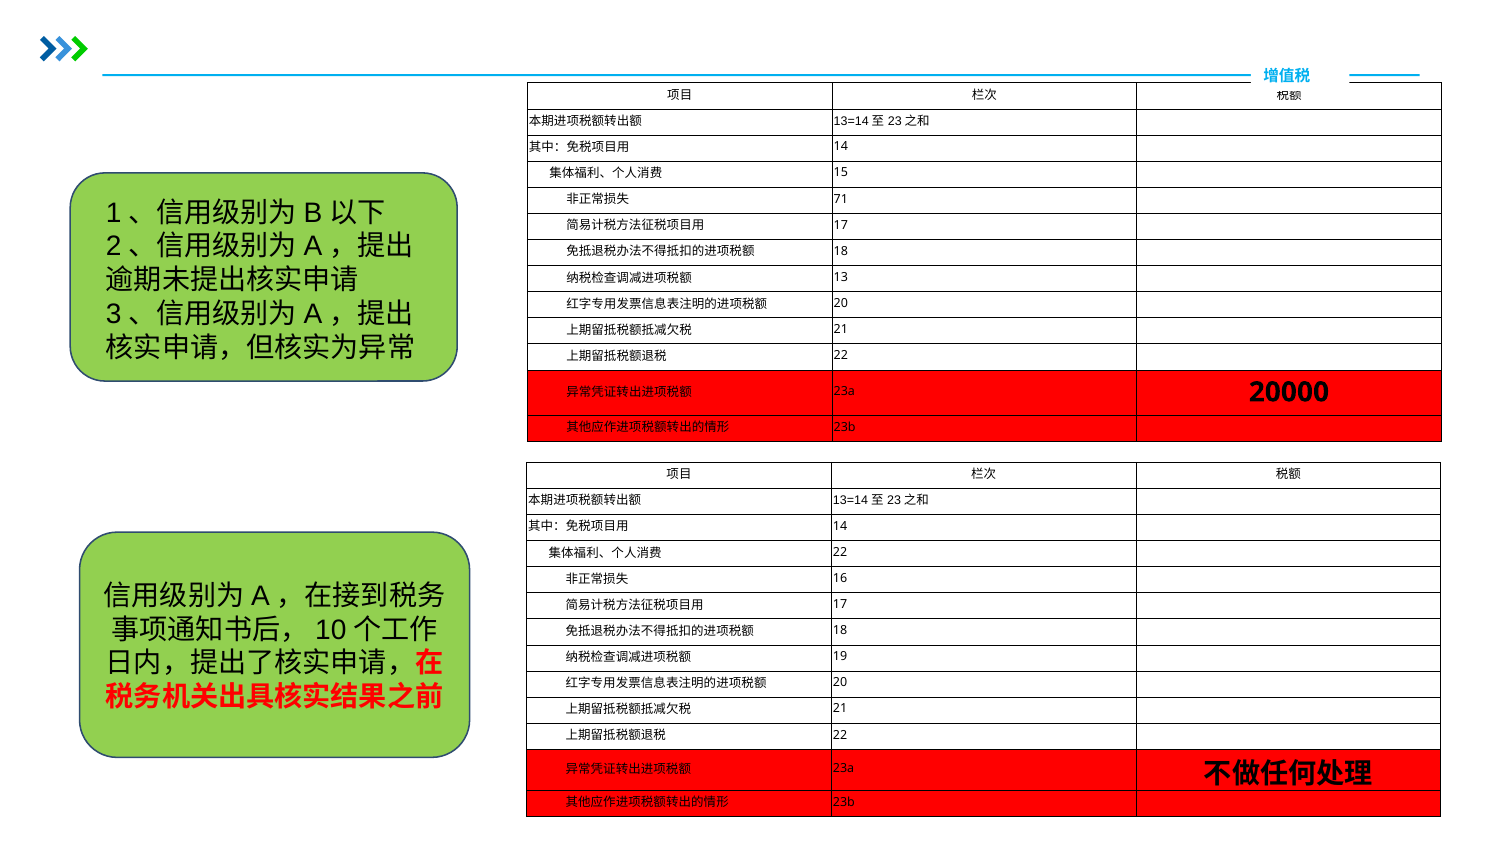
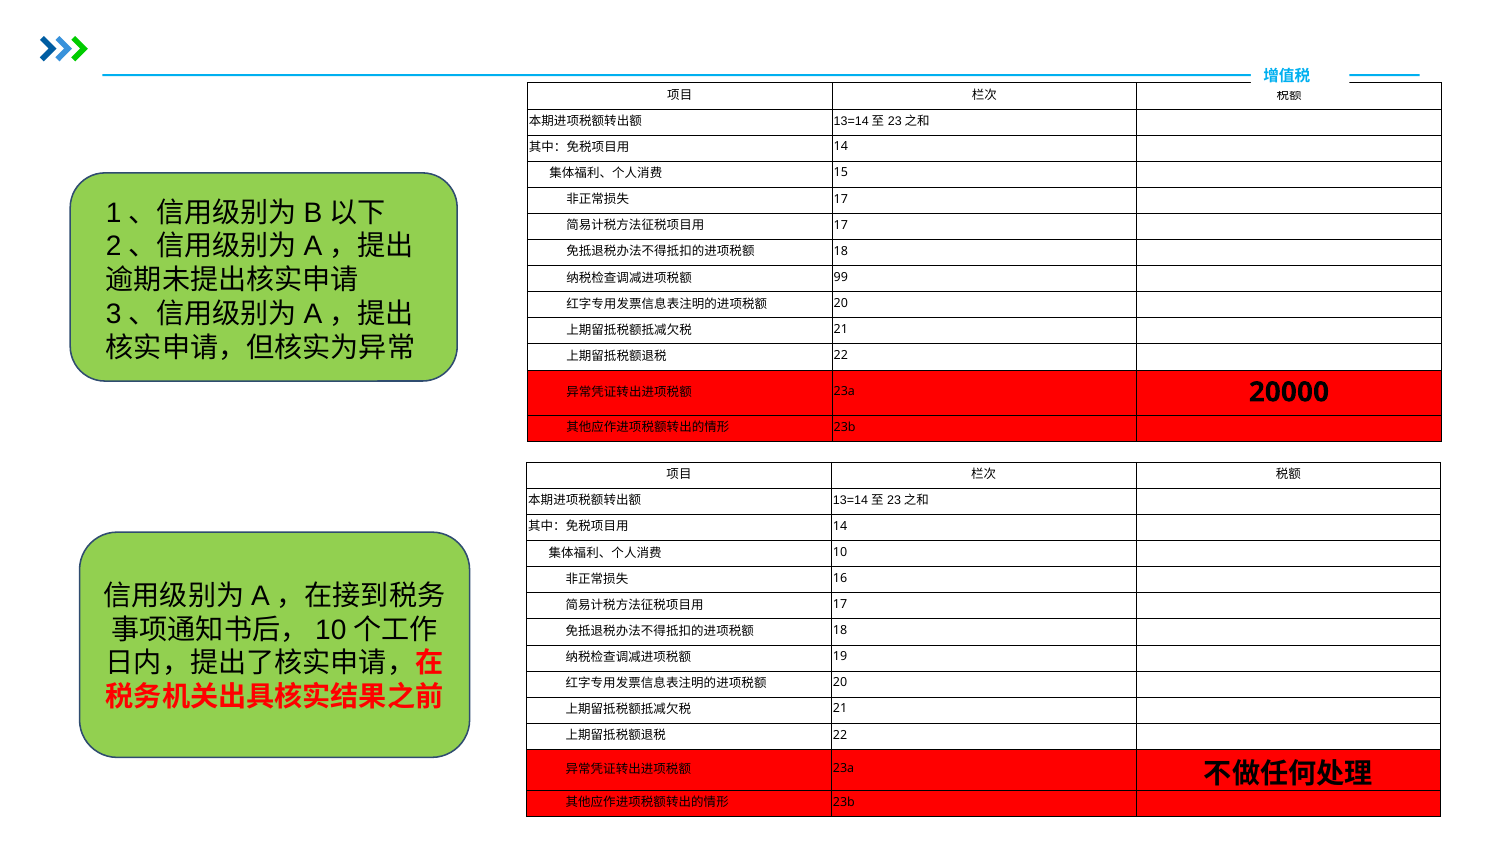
71: 71 -> 17 (841, 199)
13: 13 -> 99 (841, 277)
22: 22 -> 10 (840, 552)
